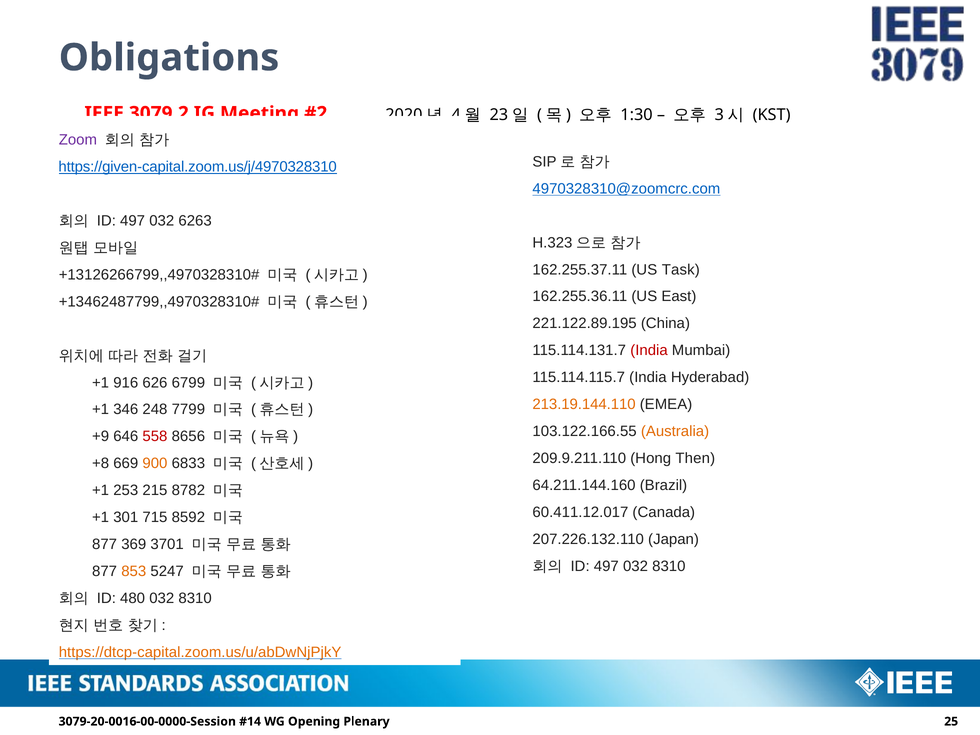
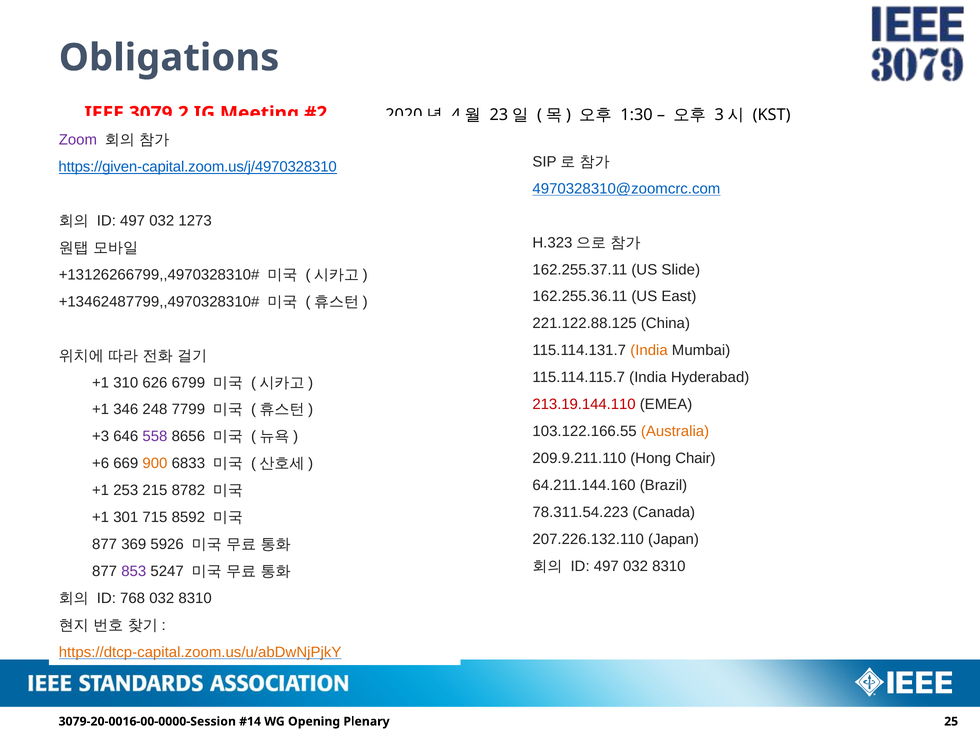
6263: 6263 -> 1273 (195, 221)
Task: Task -> Slide (681, 270)
221.122.89.195: 221.122.89.195 -> 221.122.88.125 (585, 324)
India colour: red -> orange (649, 350)
916: 916 -> 310 (126, 383)
213.19.144.110 colour: orange -> red (584, 404)
+9: +9 -> +3 (101, 437)
558 colour: red -> purple (155, 437)
Then: Then -> Chair (695, 458)
+8: +8 -> +6 (101, 463)
60.411.12.017: 60.411.12.017 -> 78.311.54.223 (580, 512)
3701: 3701 -> 5926 (167, 544)
853 colour: orange -> purple (134, 571)
480: 480 -> 768 (133, 598)
